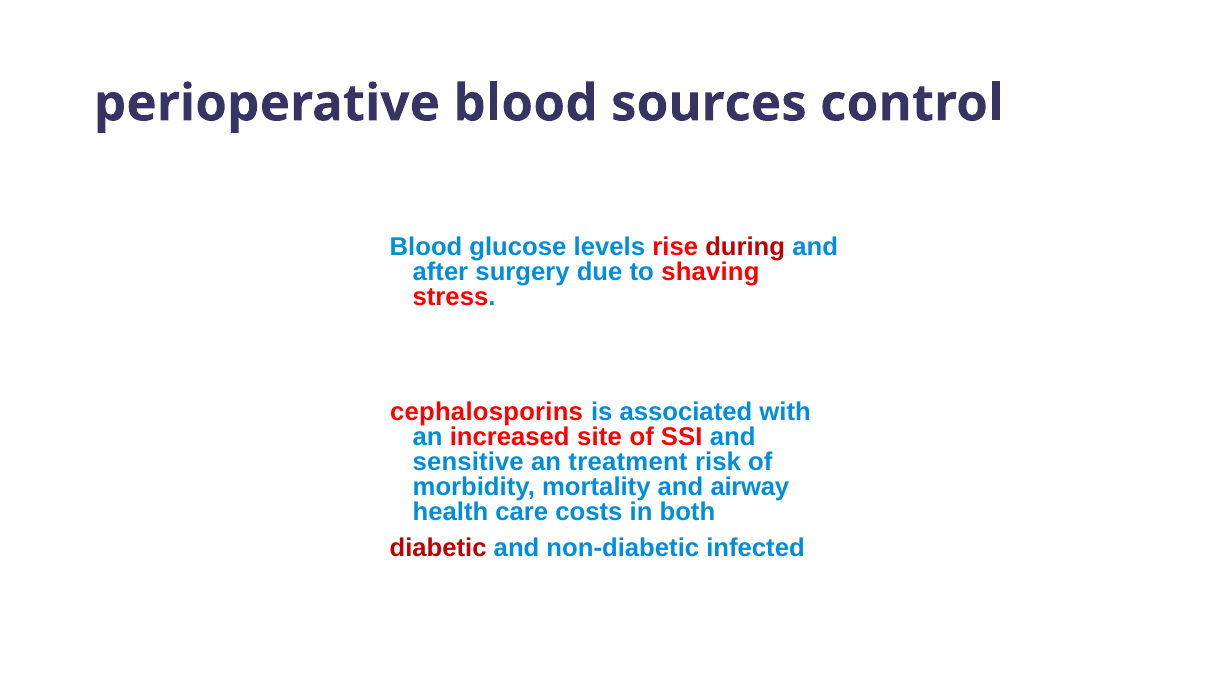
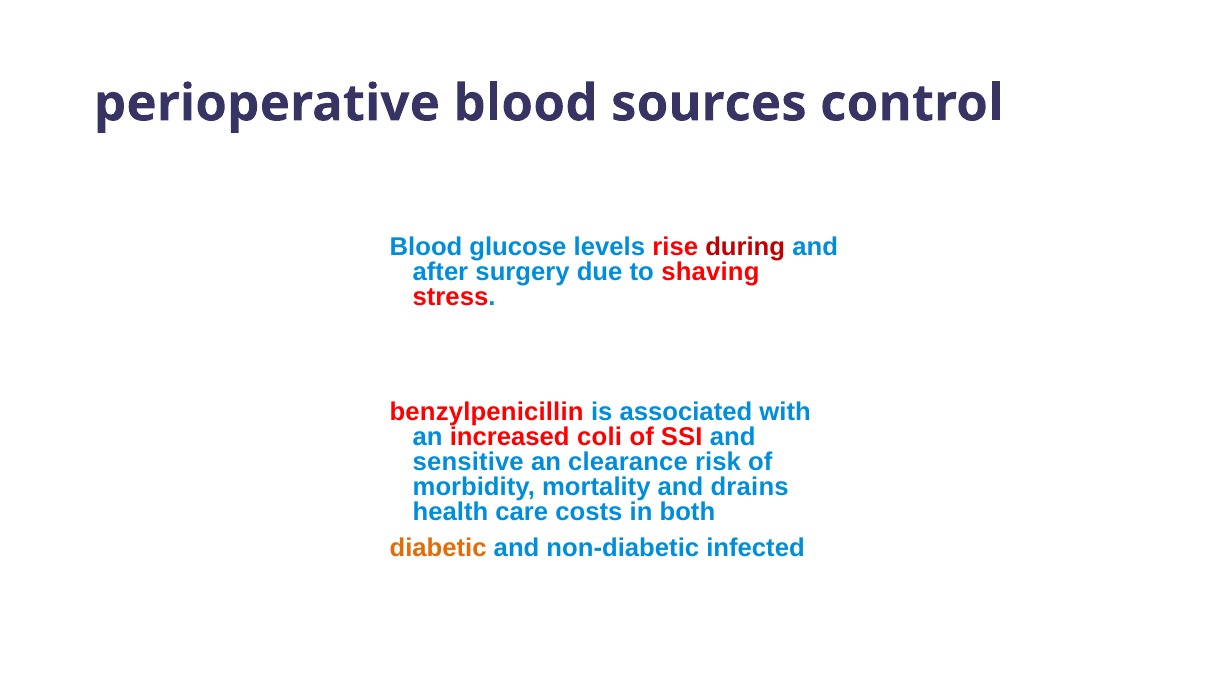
cephalosporins: cephalosporins -> benzylpenicillin (487, 412)
site: site -> coli (600, 437)
treatment: treatment -> clearance (628, 462)
airway: airway -> drains (750, 487)
diabetic colour: red -> orange (438, 548)
